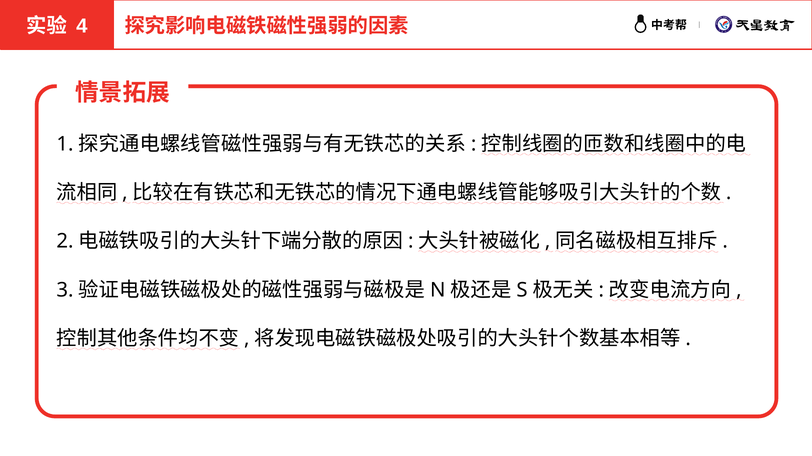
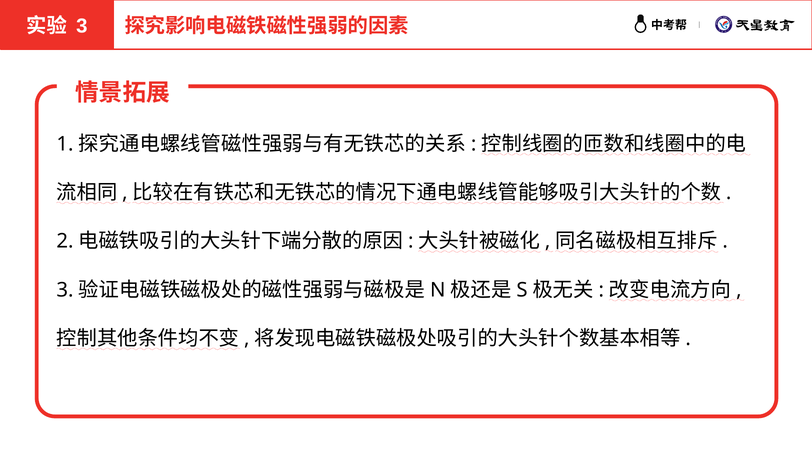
4: 4 -> 3 (82, 26)
